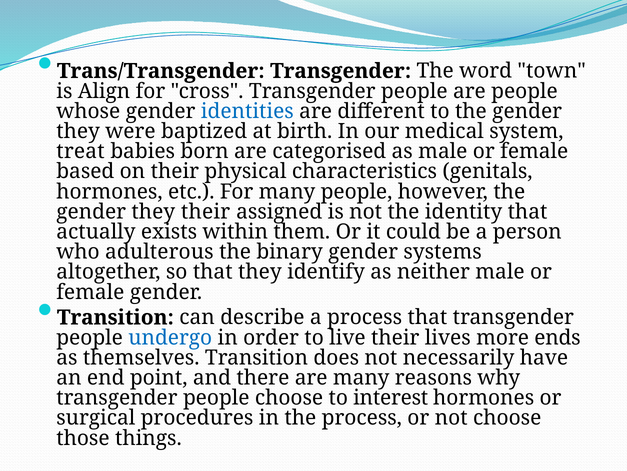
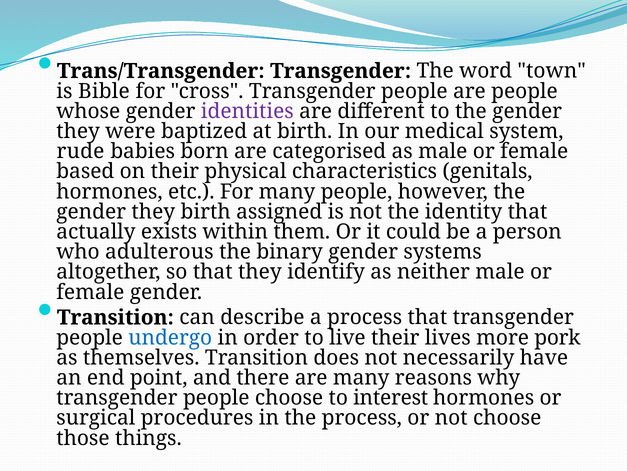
Align: Align -> Bible (104, 91)
identities colour: blue -> purple (247, 111)
treat: treat -> rude (81, 151)
they their: their -> birth (206, 211)
ends: ends -> pork (557, 337)
